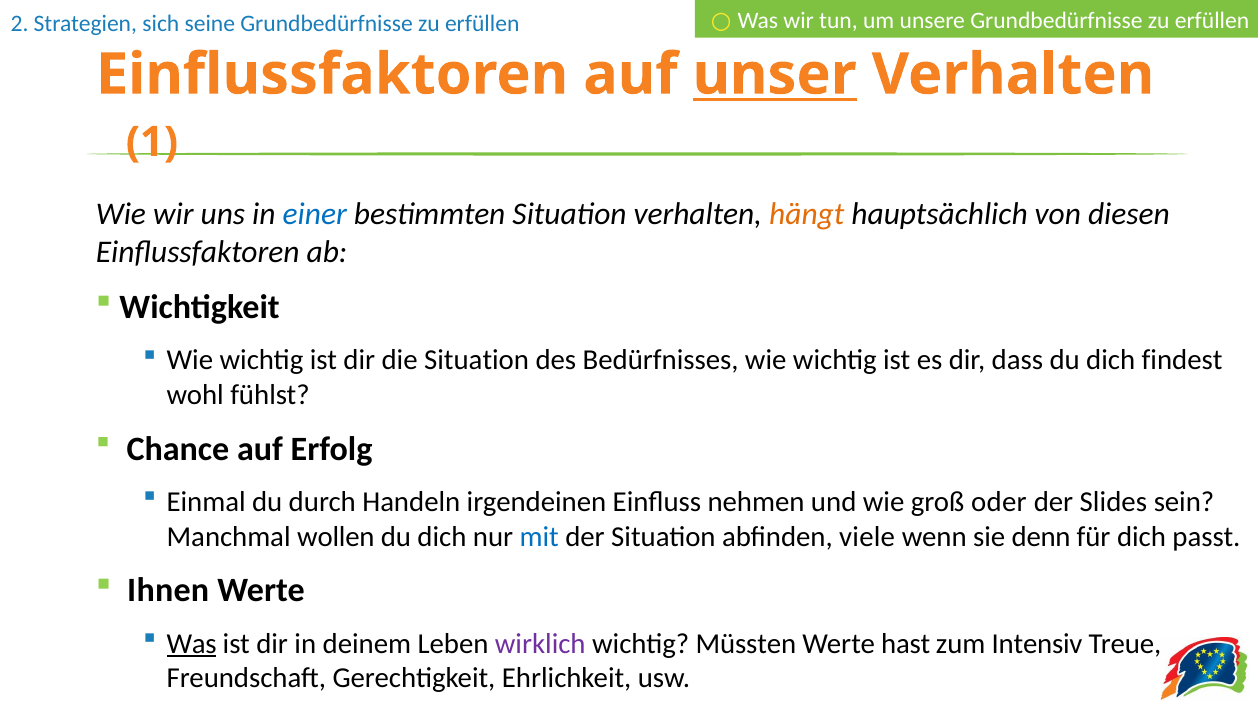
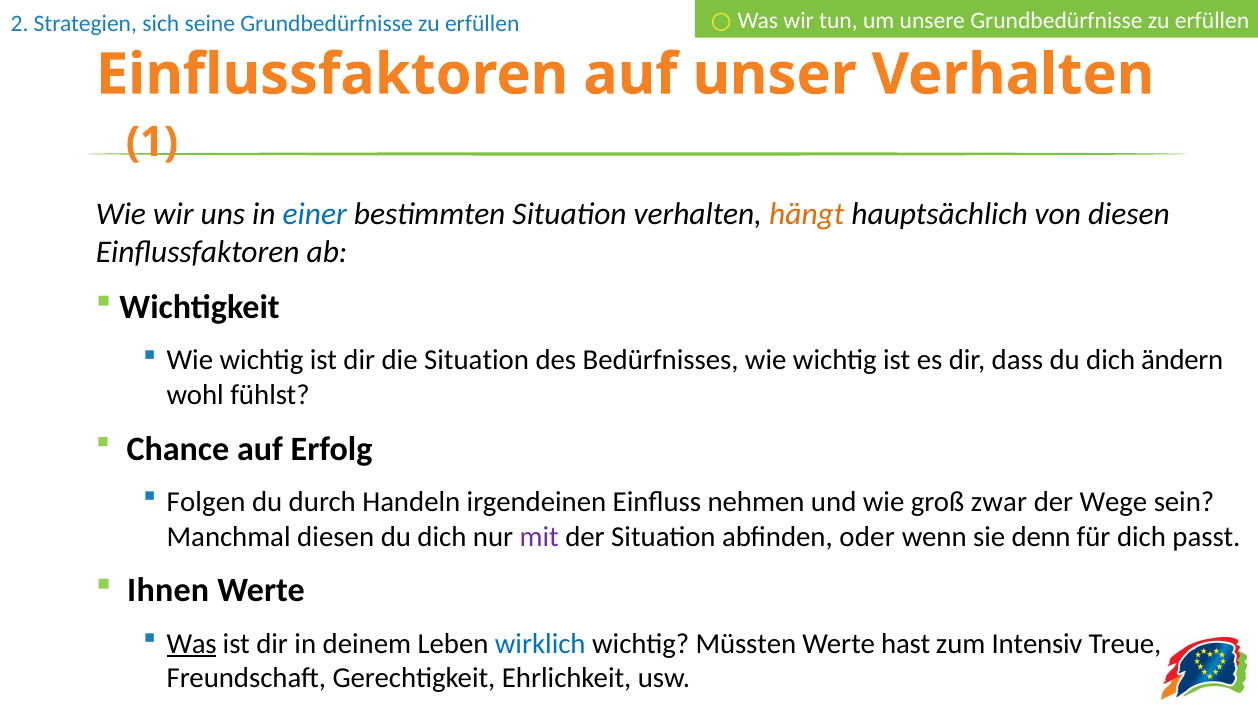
unser underline: present -> none (775, 75)
findest: findest -> ändern (1182, 360)
Einmal: Einmal -> Folgen (206, 502)
oder: oder -> zwar (999, 502)
Slides: Slides -> Wege (1113, 502)
Manchmal wollen: wollen -> diesen (336, 536)
mit colour: blue -> purple (539, 536)
viele: viele -> oder (867, 536)
wirklich colour: purple -> blue (540, 643)
